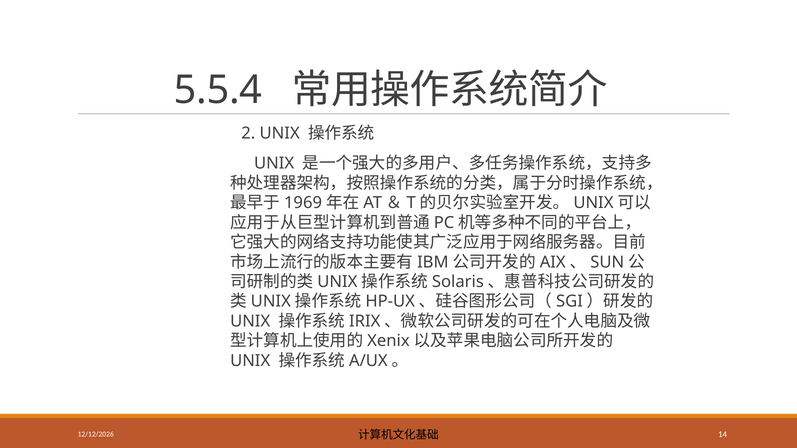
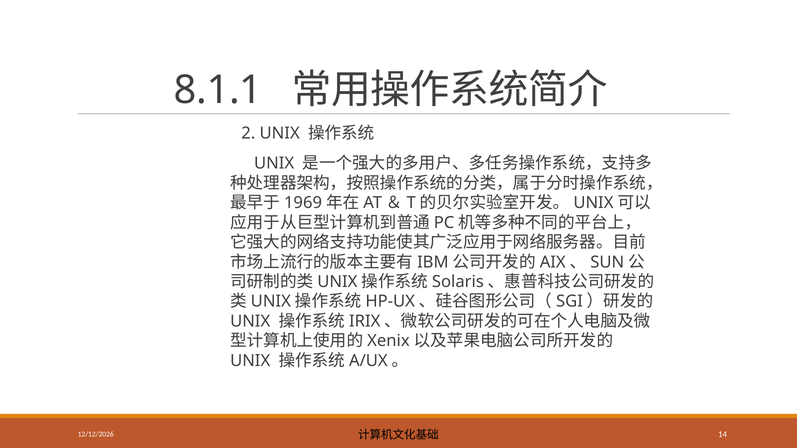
5.5.4: 5.5.4 -> 8.1.1 (218, 90)
